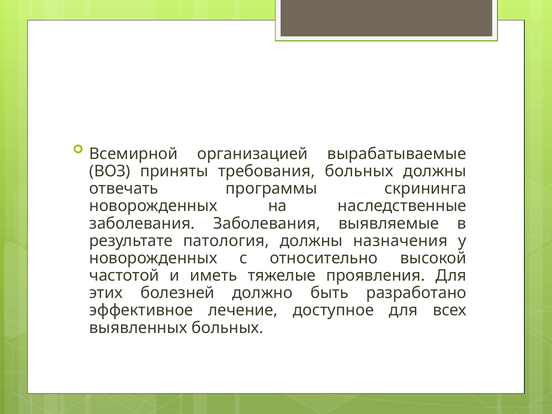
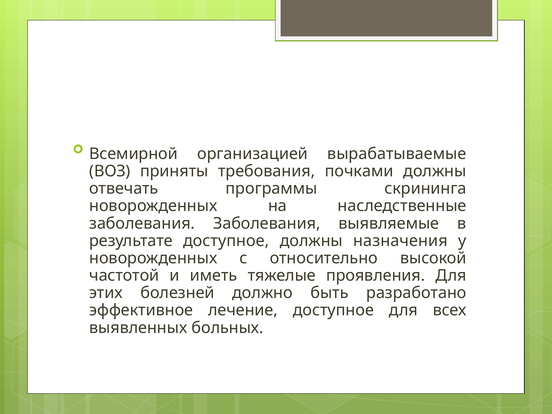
требования больных: больных -> почками (359, 171)
результате патология: патология -> доступное (226, 241)
